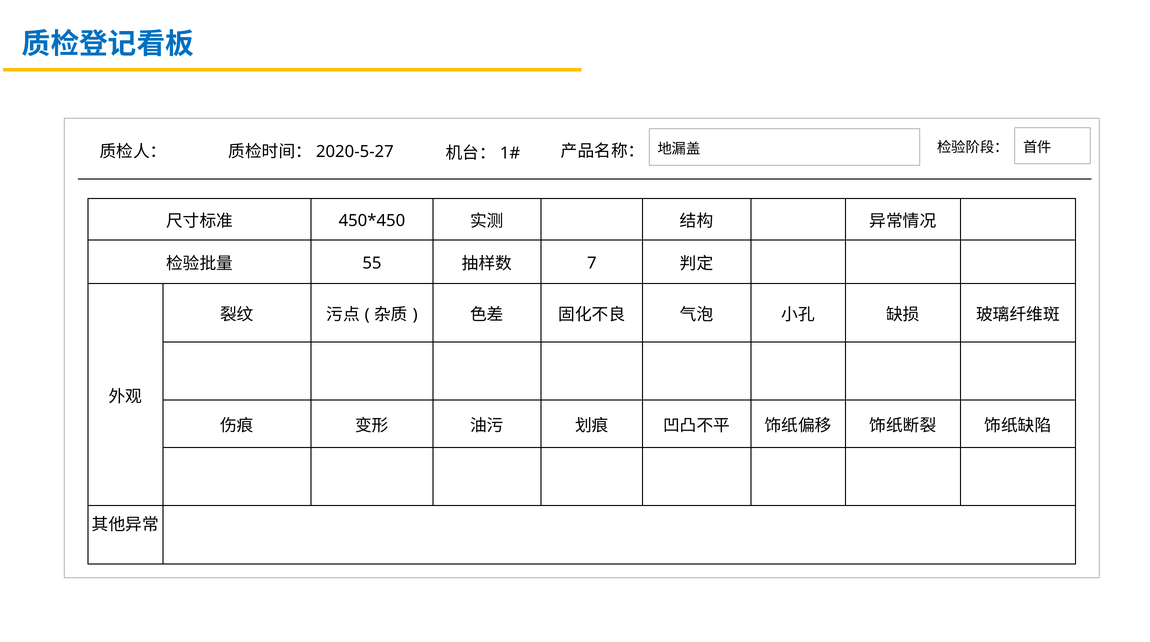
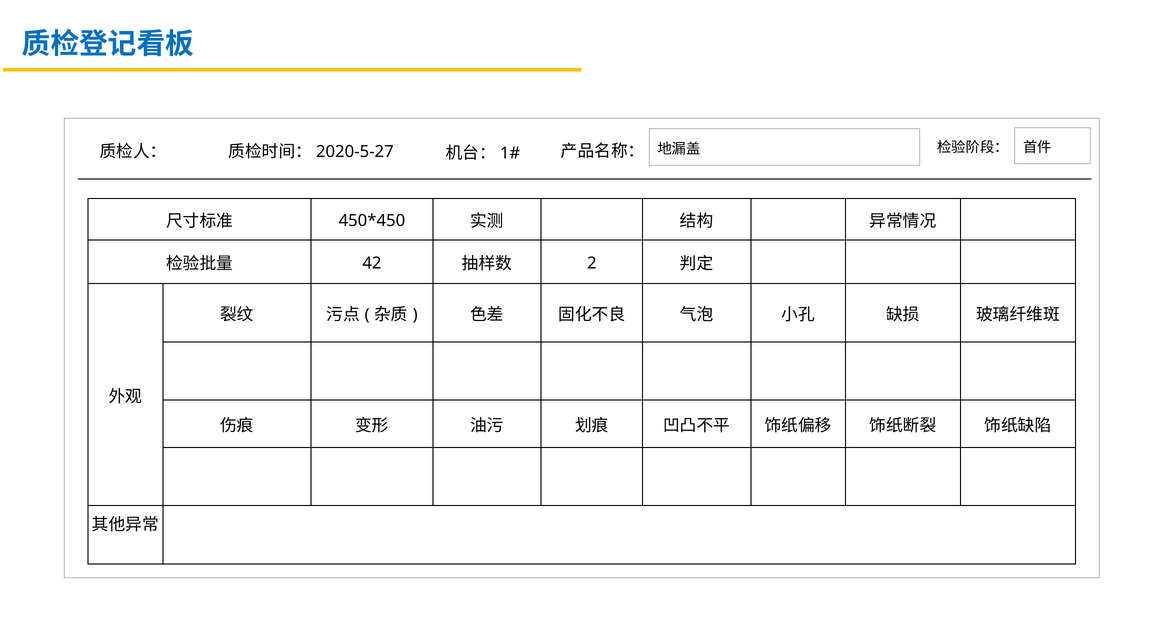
55: 55 -> 42 (372, 263)
7: 7 -> 2 (592, 263)
